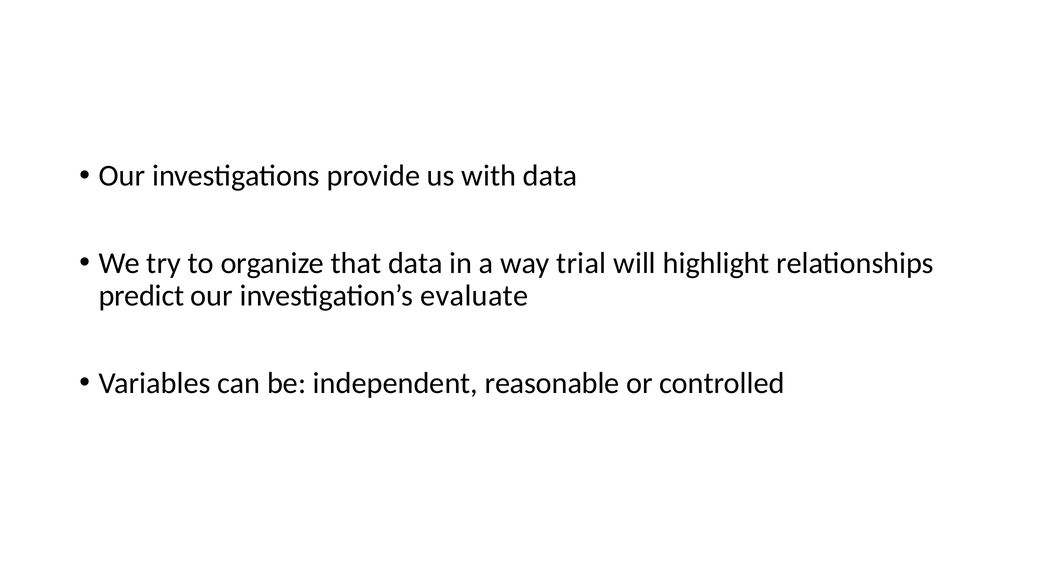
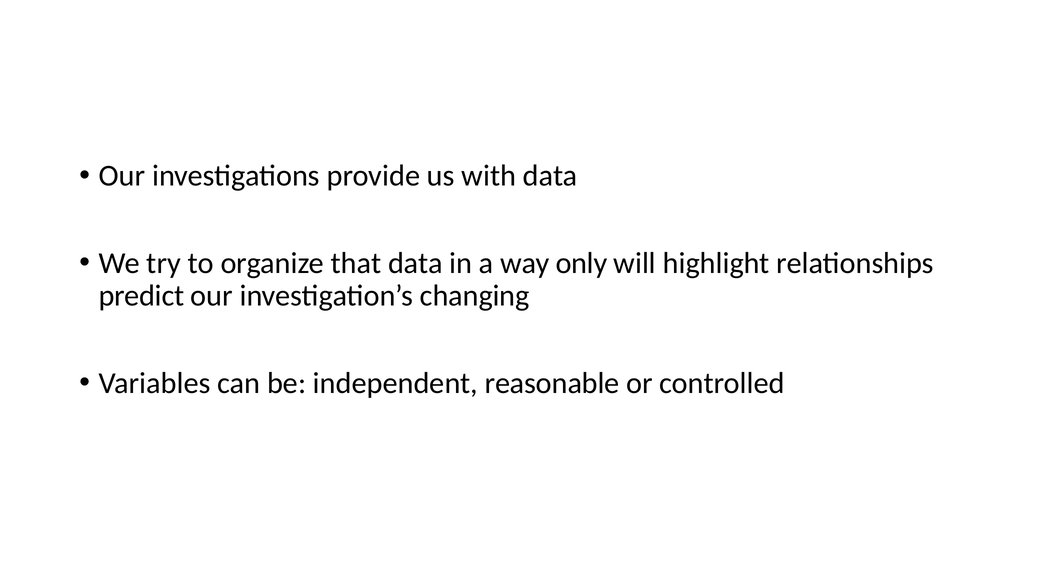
trial: trial -> only (582, 263)
evaluate: evaluate -> changing (475, 296)
